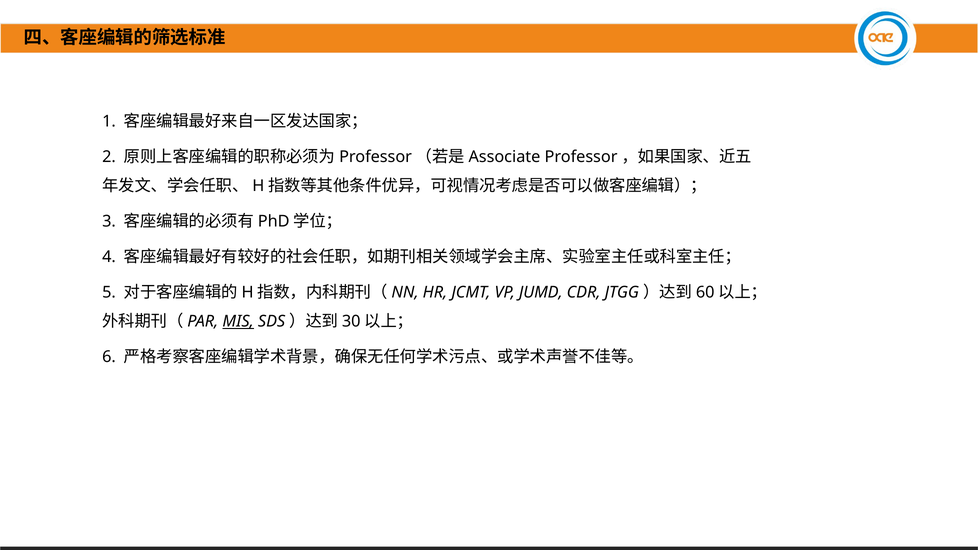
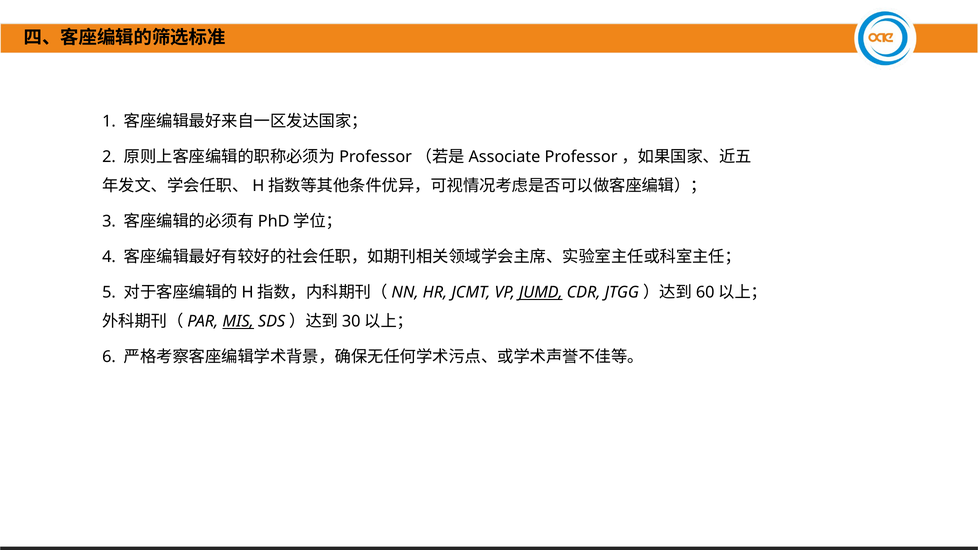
JUMD underline: none -> present (541, 292)
